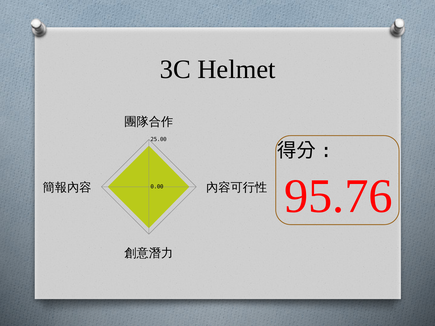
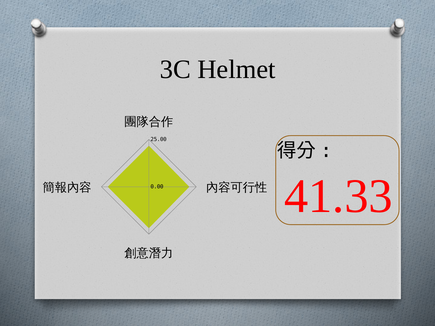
95.76: 95.76 -> 41.33 (338, 196)
